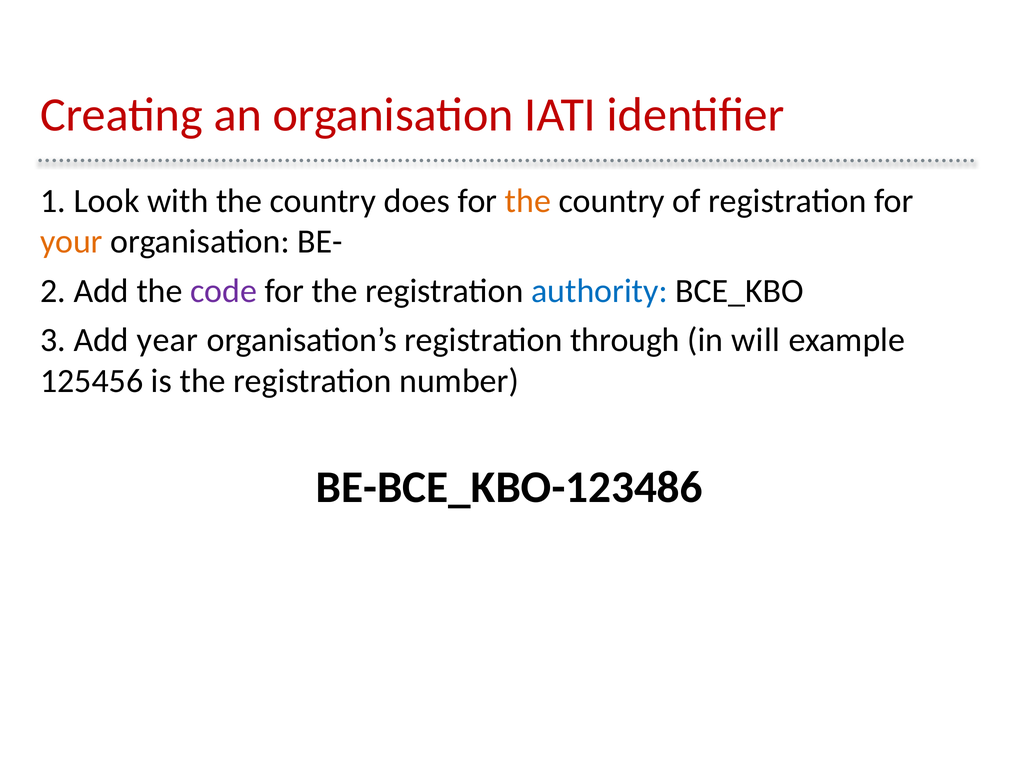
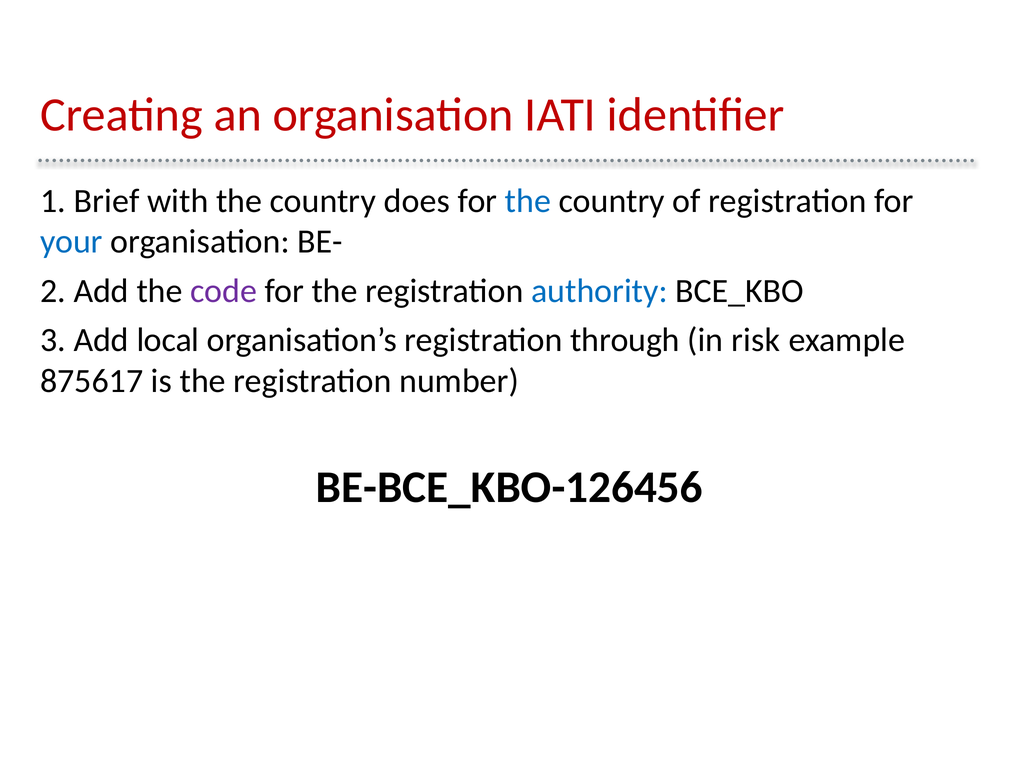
Look: Look -> Brief (106, 201)
the colour: orange -> blue (528, 201)
your colour: orange -> blue (71, 242)
year: year -> local (168, 340)
will: will -> risk (756, 340)
125456: 125456 -> 875617 (92, 381)
BE-BCE_KBO-123486: BE-BCE_KBO-123486 -> BE-BCE_KBO-126456 (509, 487)
